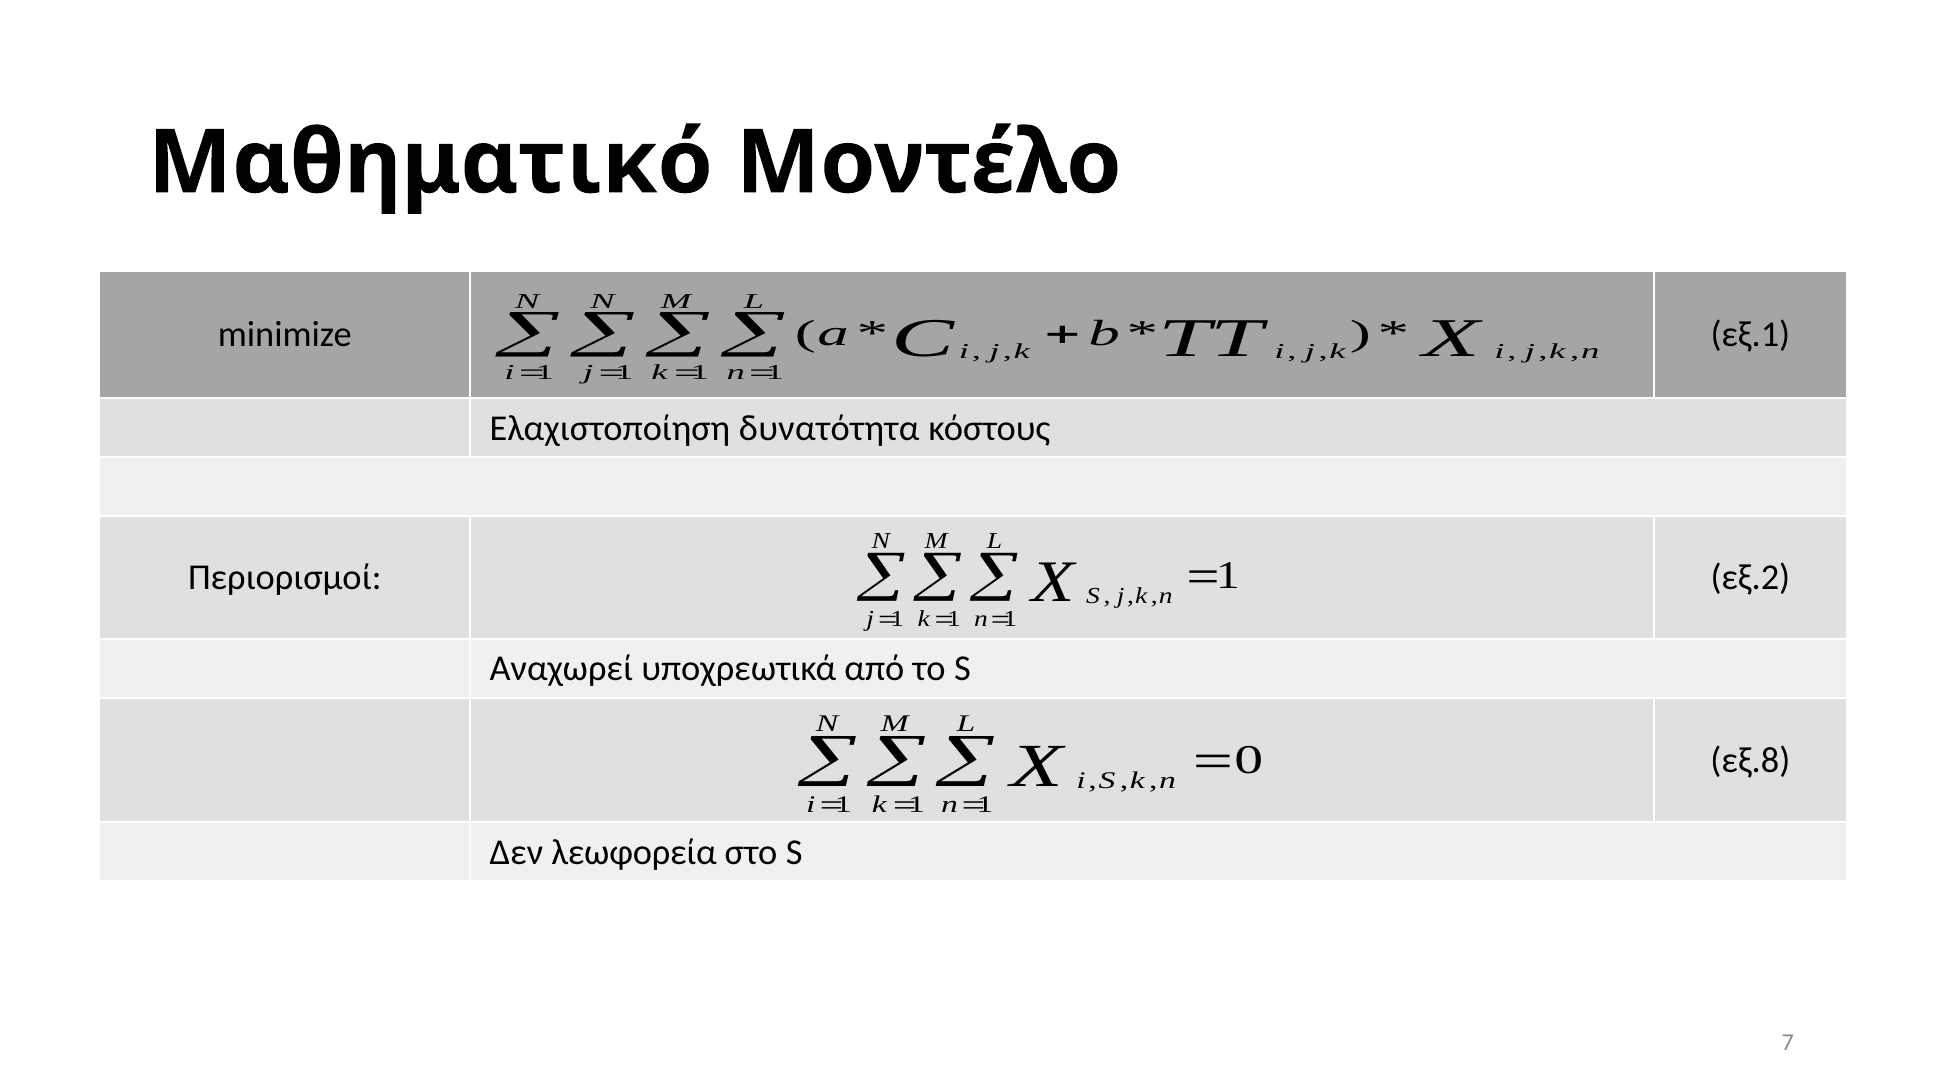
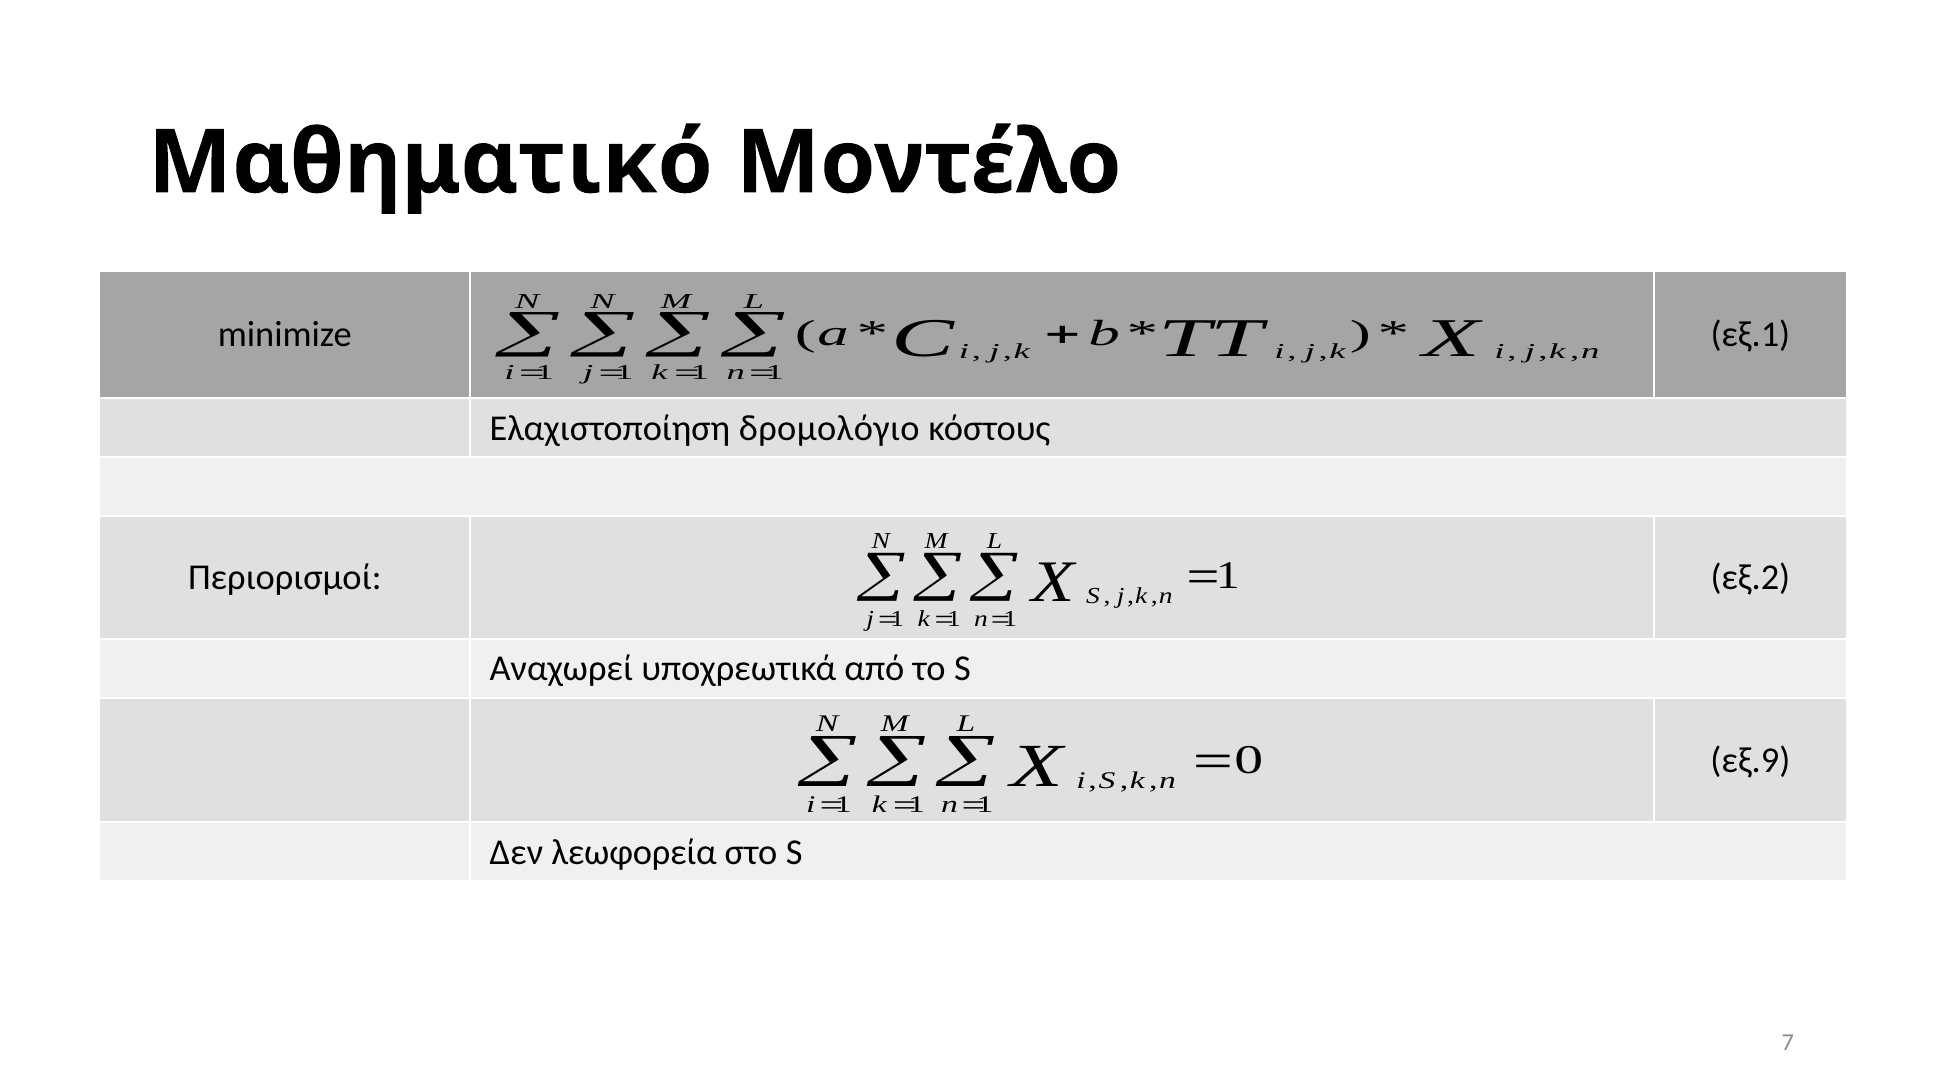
δυνατότητα: δυνατότητα -> δρομολόγιο (829, 428)
εξ.8: εξ.8 -> εξ.9 (1750, 761)
